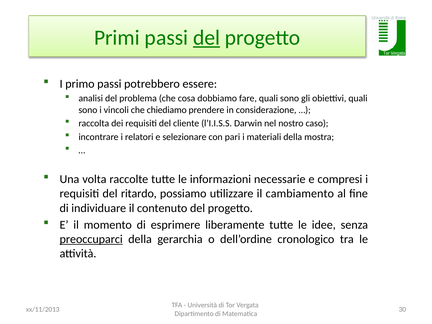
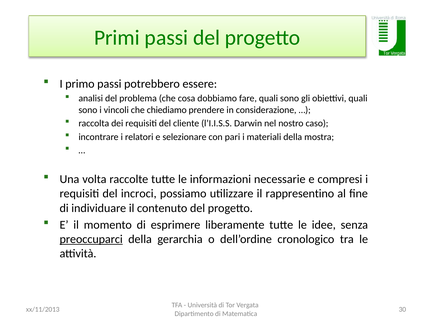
del underline: present -> none (207, 38)
ritardo: ritardo -> incroci (139, 194)
cambiamento: cambiamento -> rappresentino (300, 194)
